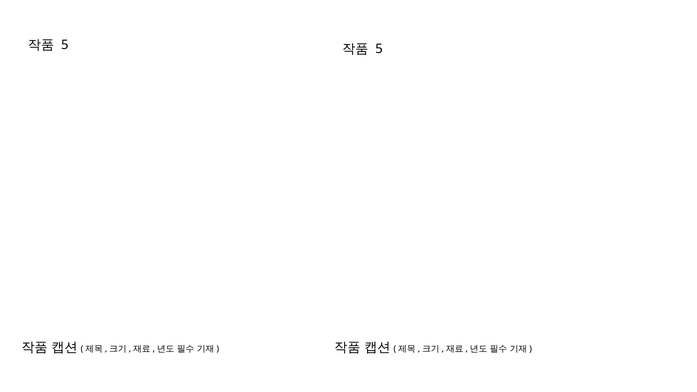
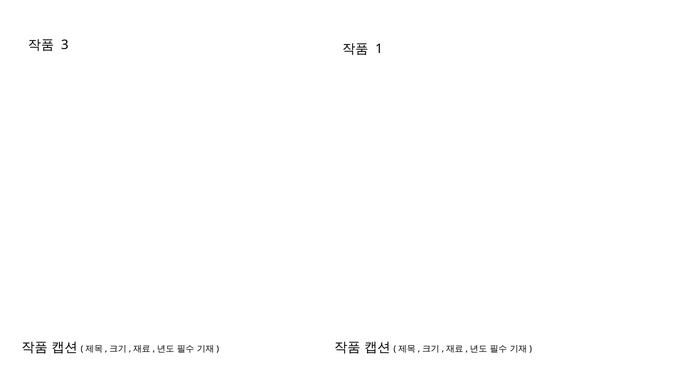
5: 5 -> 3 (65, 45)
5: 5 -> 1 (379, 49)
